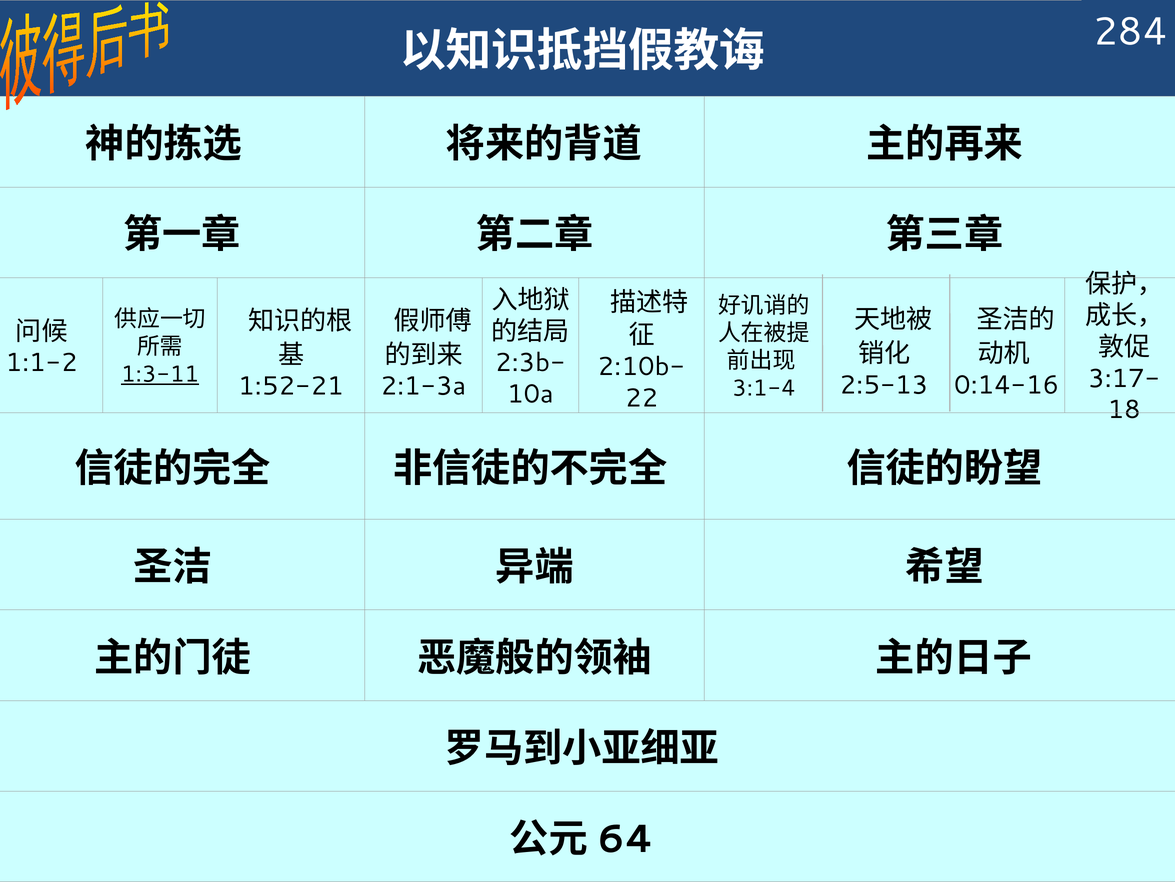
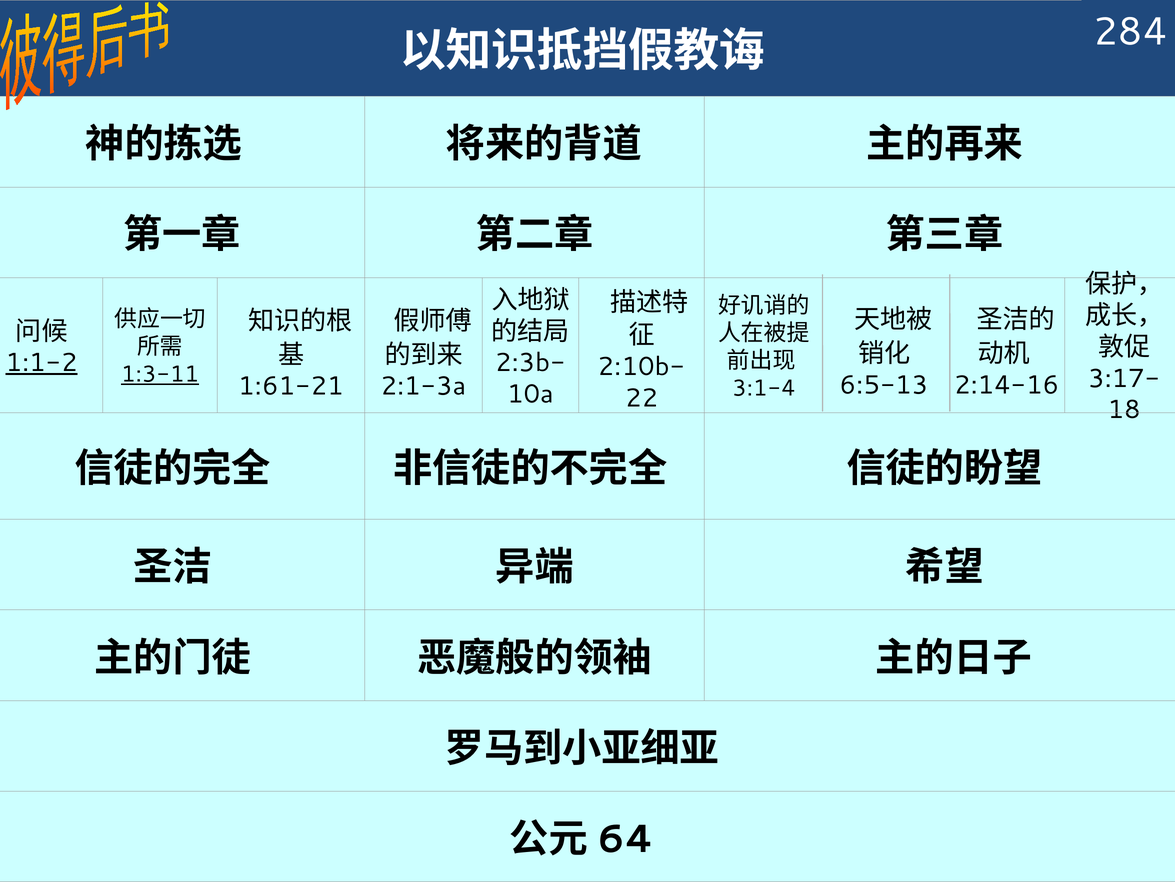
1:1-2 underline: none -> present (42, 362)
2:5-13: 2:5-13 -> 6:5-13 (884, 385)
0:14-16: 0:14-16 -> 2:14-16 (1007, 385)
1:52-21: 1:52-21 -> 1:61-21 (291, 386)
